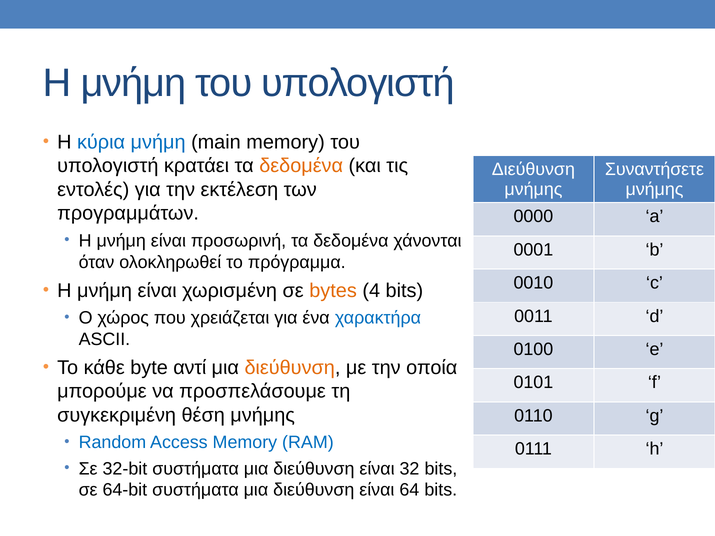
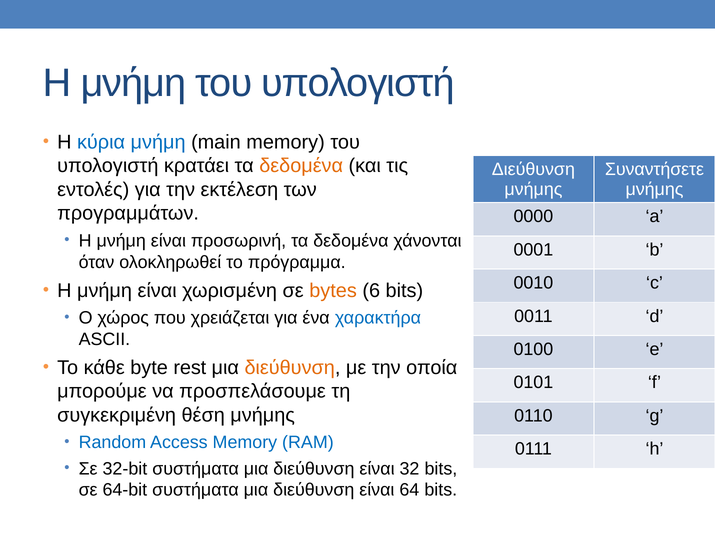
4: 4 -> 6 (371, 291)
αντί: αντί -> rest (190, 368)
